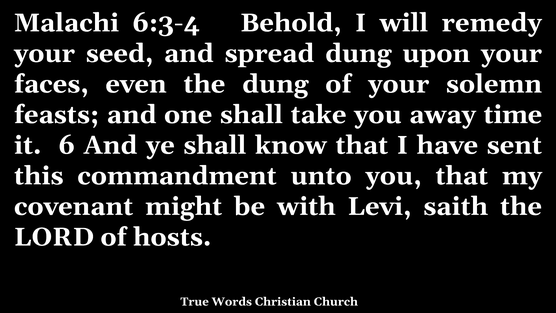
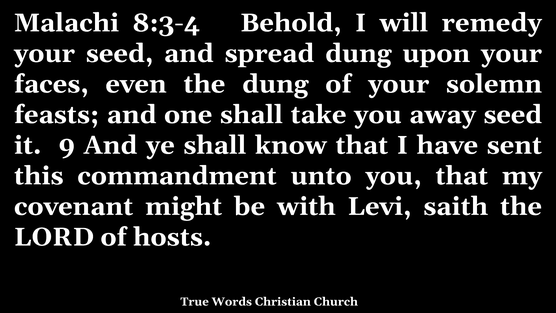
6:3-4: 6:3-4 -> 8:3-4 (166, 23)
away time: time -> seed (513, 115)
6: 6 -> 9 (67, 145)
